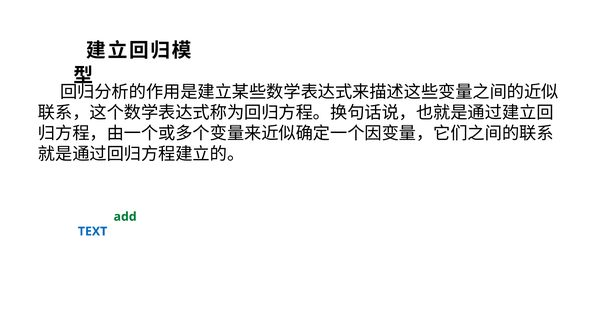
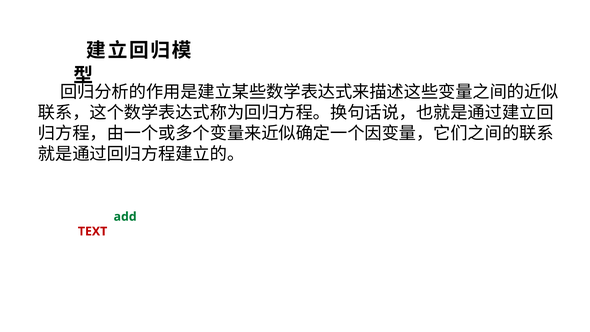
TEXT colour: blue -> red (93, 231)
